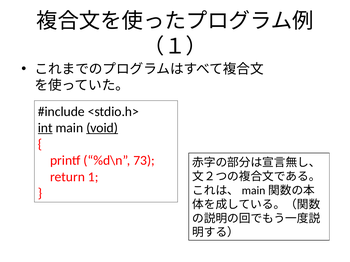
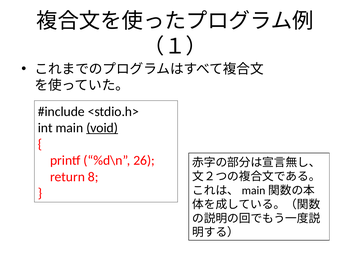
int underline: present -> none (45, 128)
73: 73 -> 26 (144, 161)
1: 1 -> 8 (93, 177)
